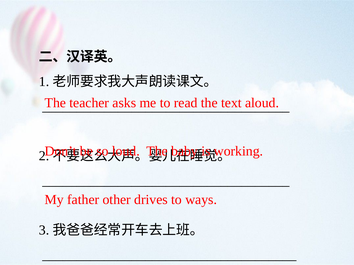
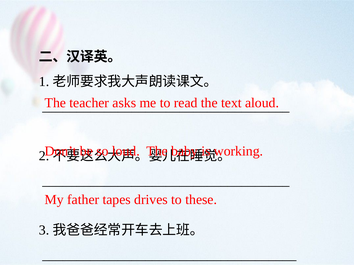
other: other -> tapes (117, 200)
ways: ways -> these (201, 200)
